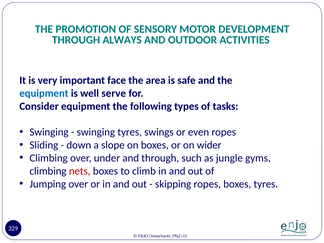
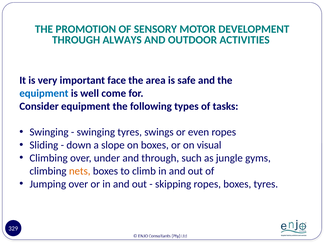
serve: serve -> come (114, 93)
wider: wider -> visual (209, 145)
nets colour: red -> orange (80, 171)
